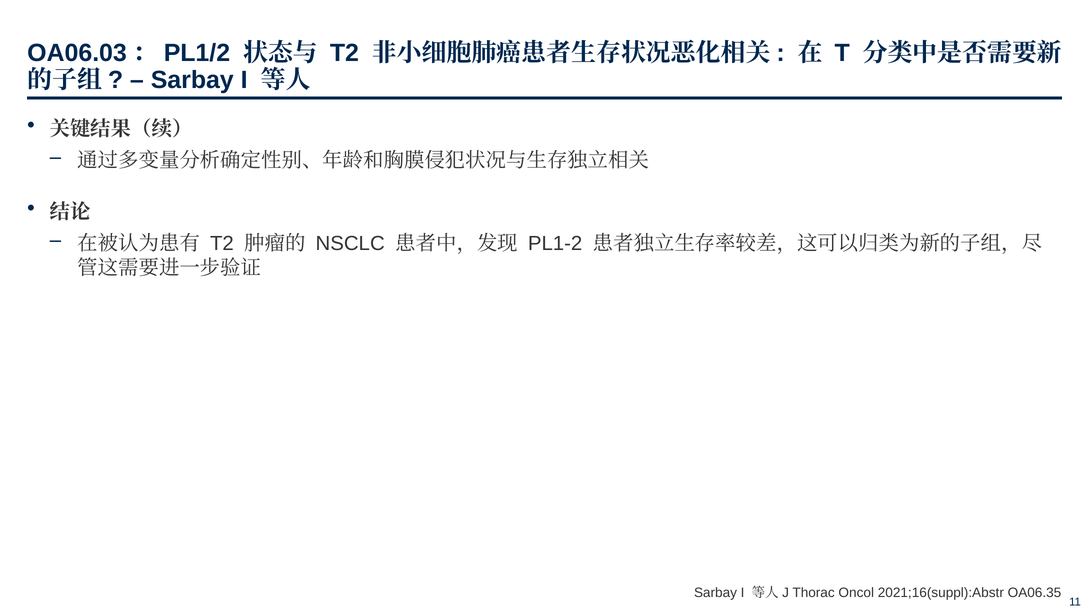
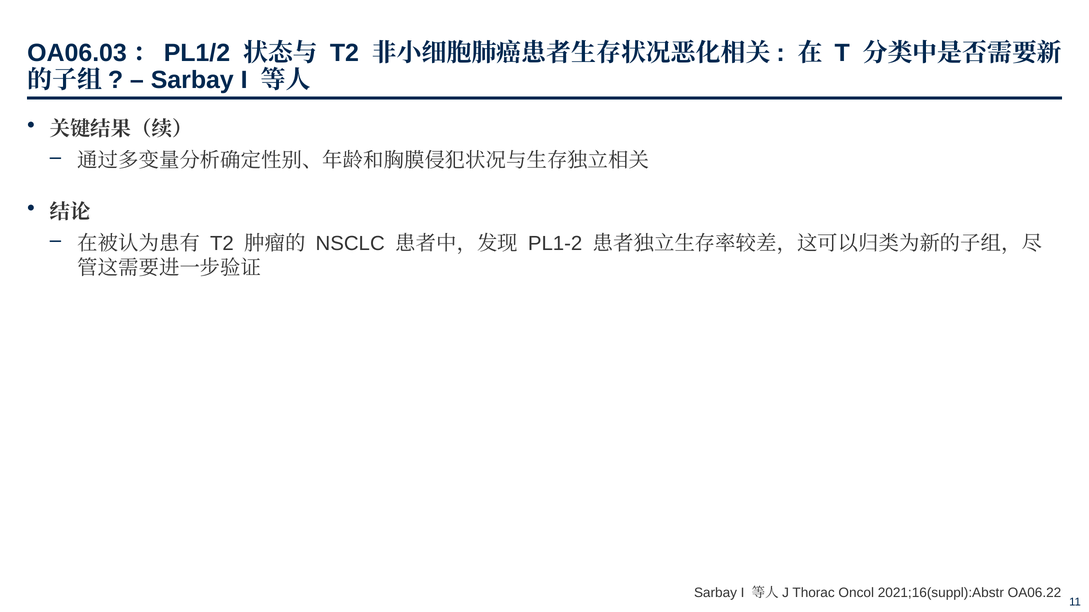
OA06.35: OA06.35 -> OA06.22 (1034, 593)
